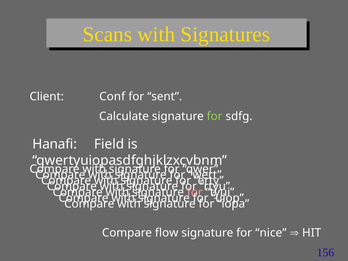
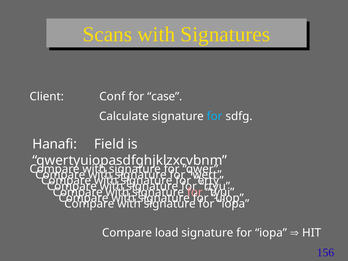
sent: sent -> case (165, 96)
for colour: light green -> light blue (215, 116)
flow: flow -> load (167, 233)
nice: nice -> iopa (271, 233)
